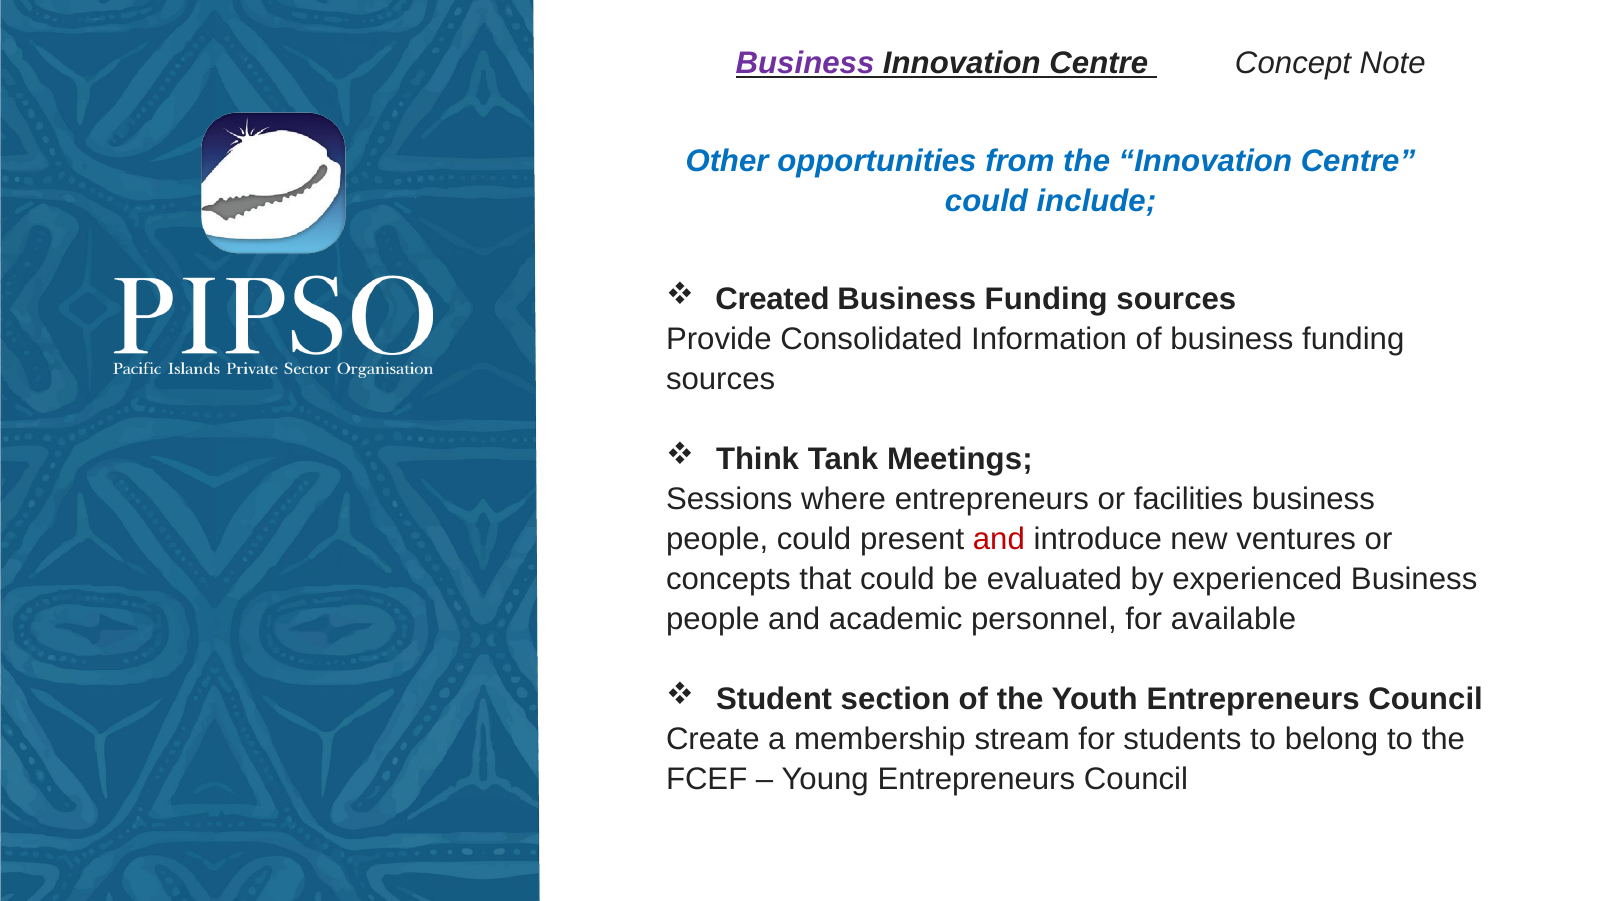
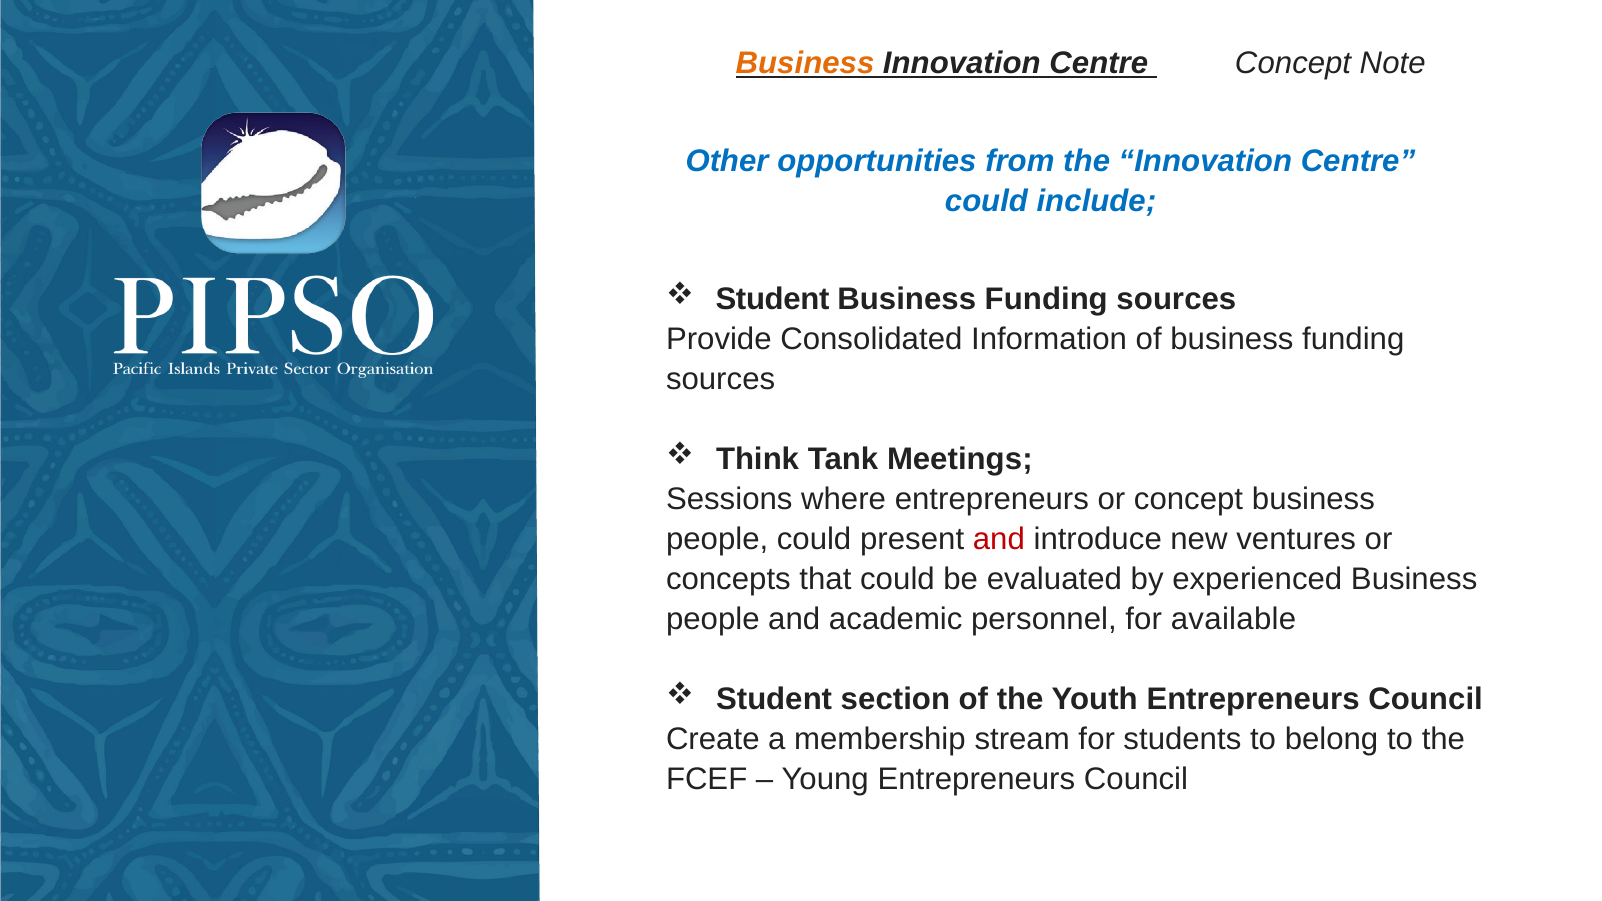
Business colour: purple -> orange (805, 63)
Created: Created -> Student (773, 300)
or facilities: facilities -> concept (1189, 499)
